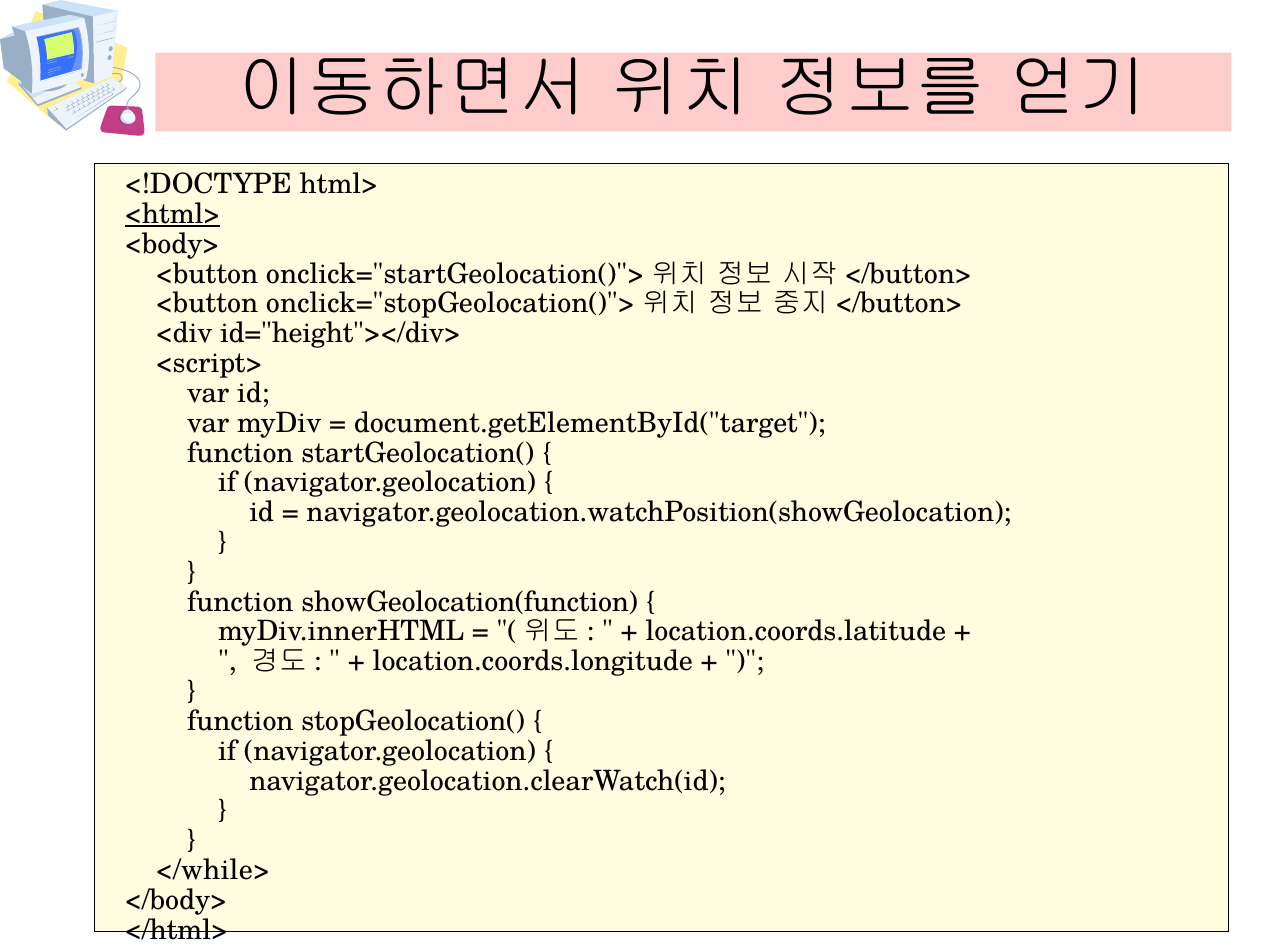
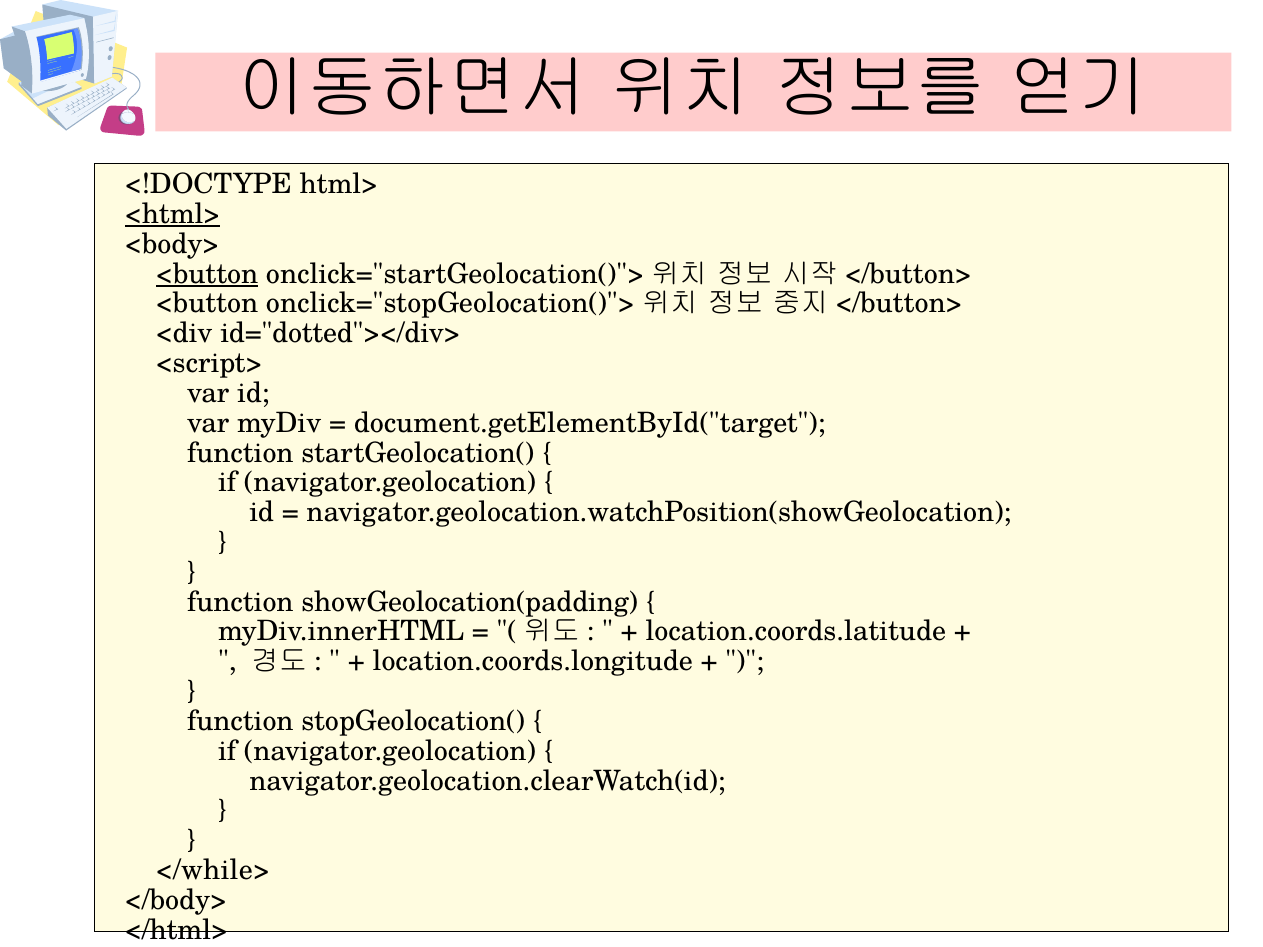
<button underline: none -> present (207, 274)
id="height"></div>: id="height"></div> -> id="dotted"></div> (341, 334)
showGeolocation(function: showGeolocation(function -> showGeolocation(padding (470, 602)
